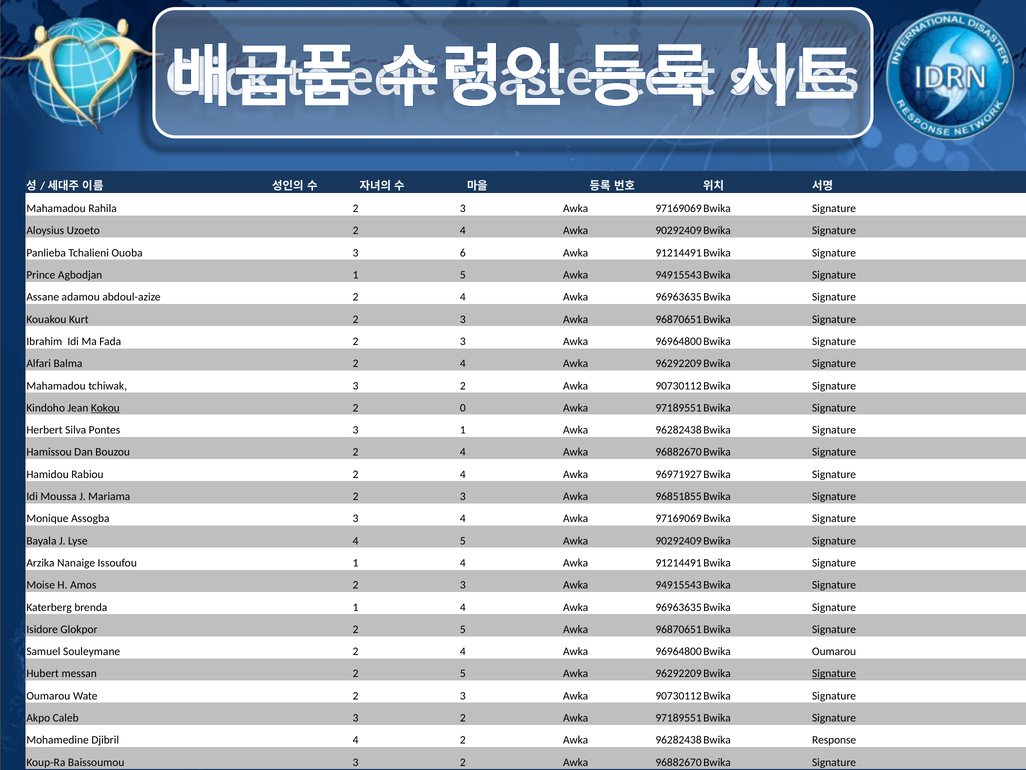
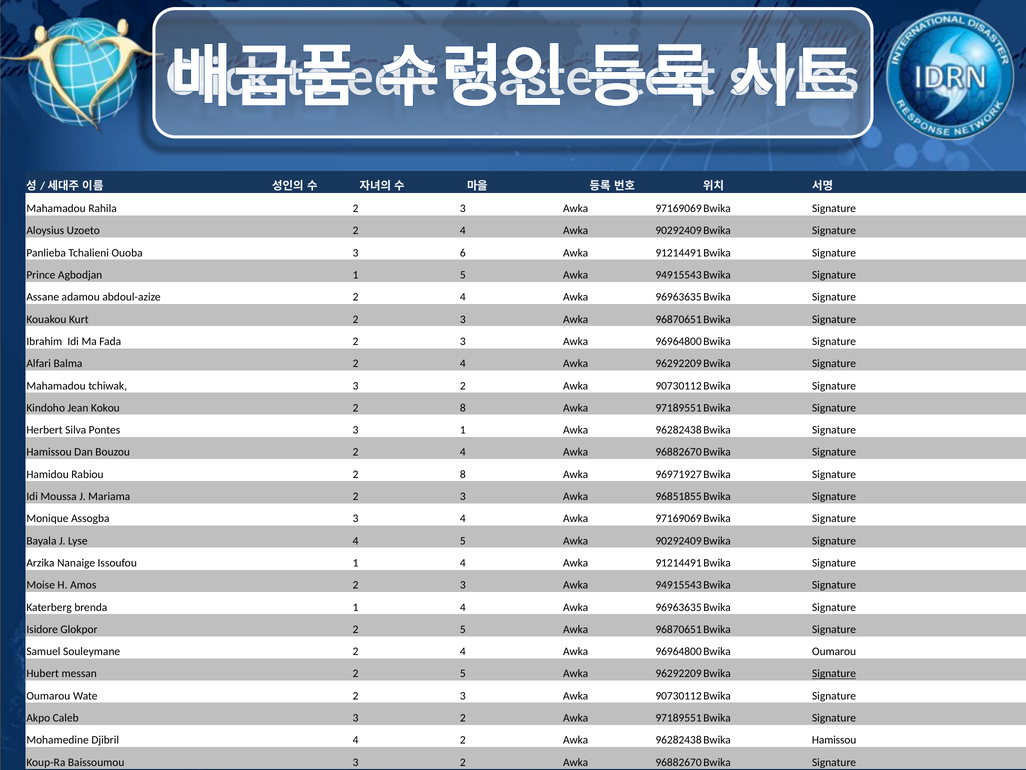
Kokou underline: present -> none (105, 408)
0: 0 -> 8 (463, 408)
Rabiou 2 4: 4 -> 8 (463, 474)
Response: Response -> Hamissou (834, 740)
